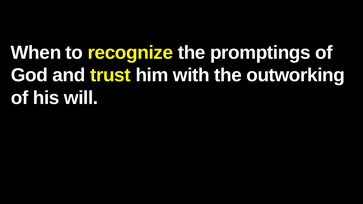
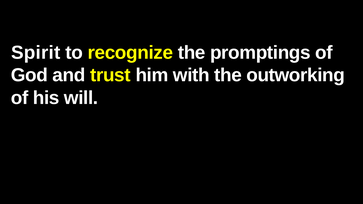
When: When -> Spirit (36, 53)
